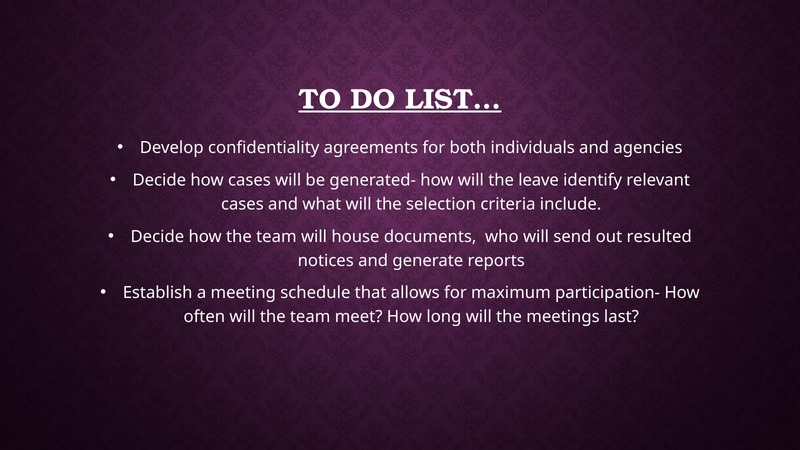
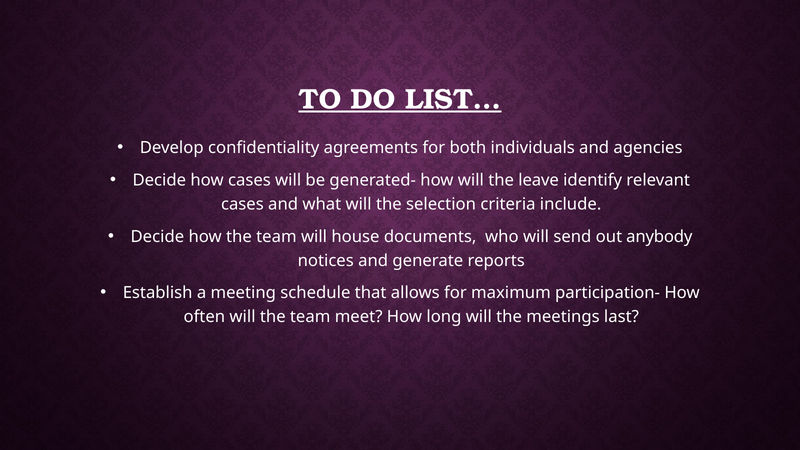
resulted: resulted -> anybody (659, 237)
